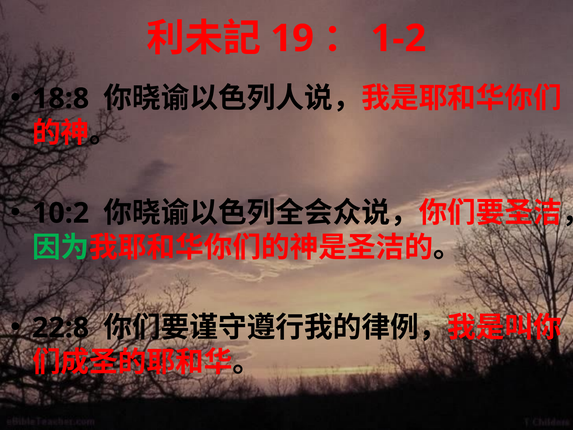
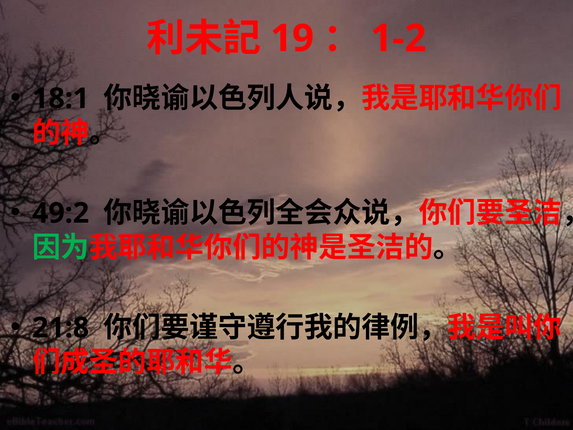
18:8: 18:8 -> 18:1 (61, 98)
10:2: 10:2 -> 49:2 (61, 213)
22:8: 22:8 -> 21:8 (61, 328)
